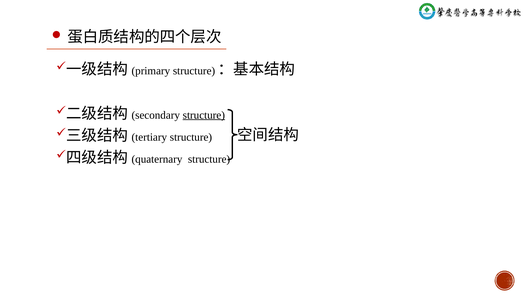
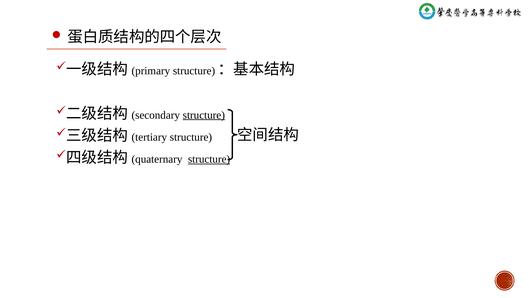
structure underline: none -> present (209, 159)
